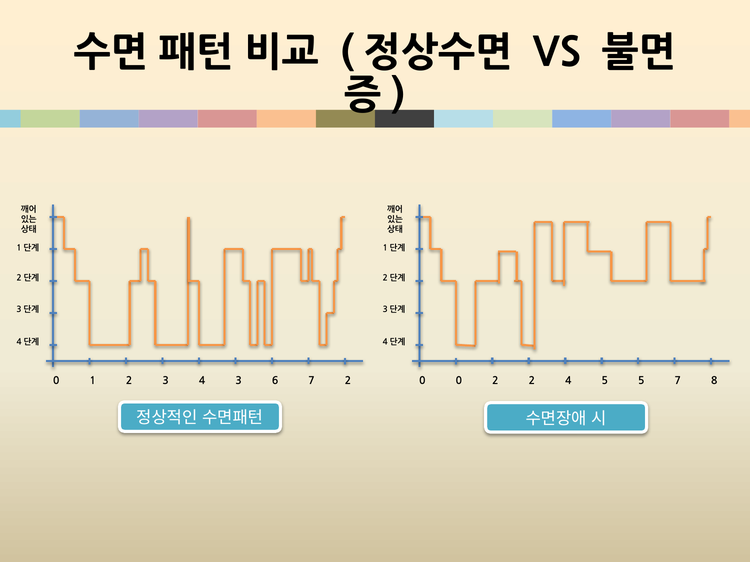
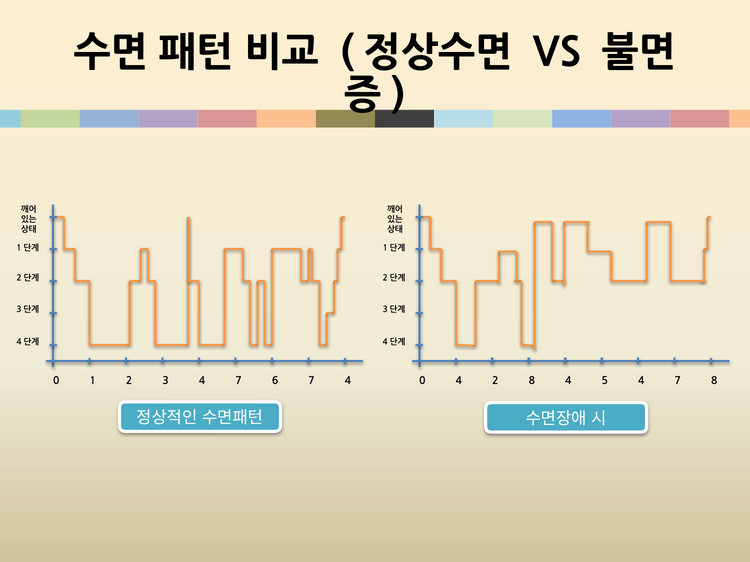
3 4 3: 3 -> 7 (239, 381)
7 2: 2 -> 4 (348, 381)
0 0: 0 -> 4 (459, 381)
2 2: 2 -> 8 (532, 381)
5 5: 5 -> 4 (641, 381)
